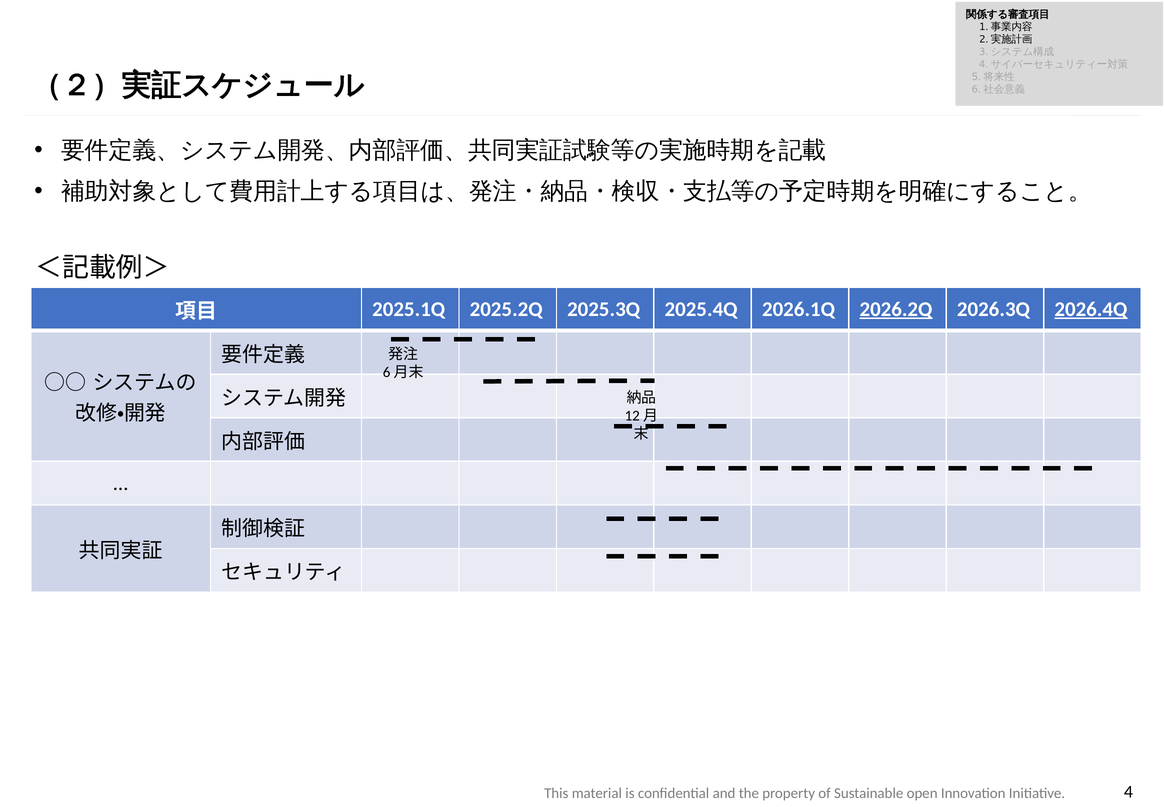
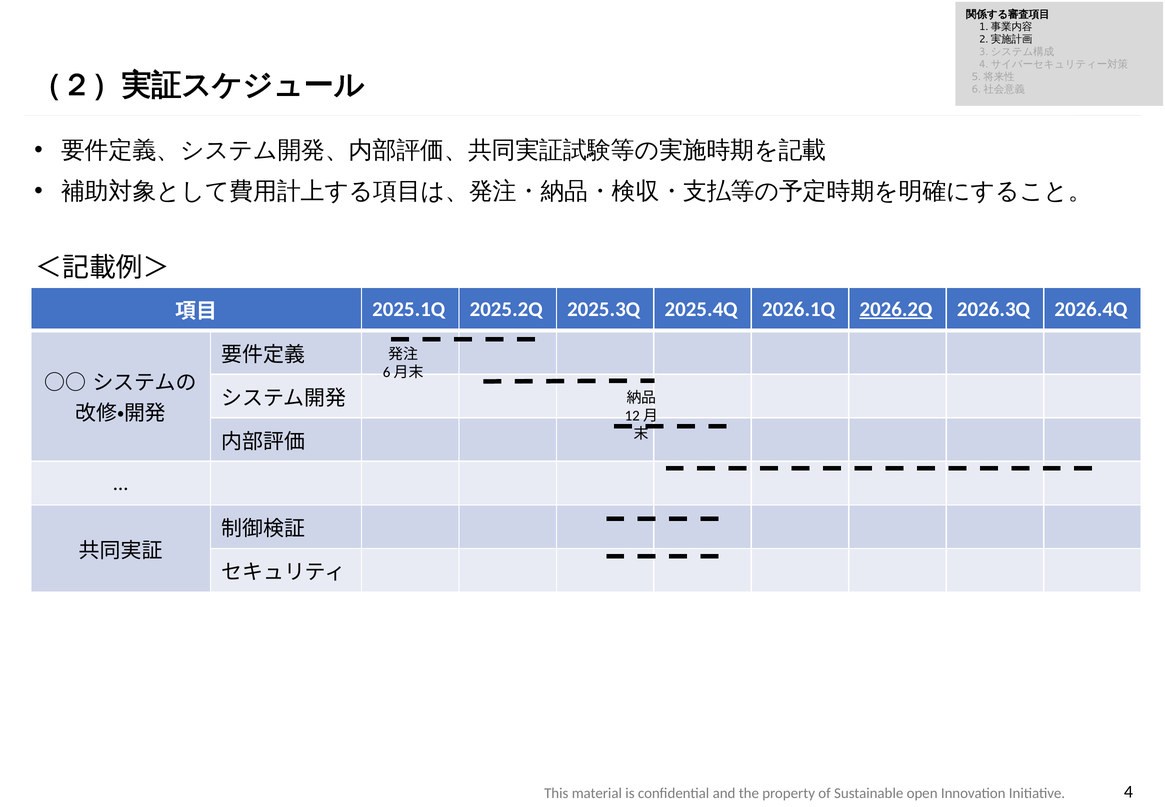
2026.4Q underline: present -> none (1091, 309)
